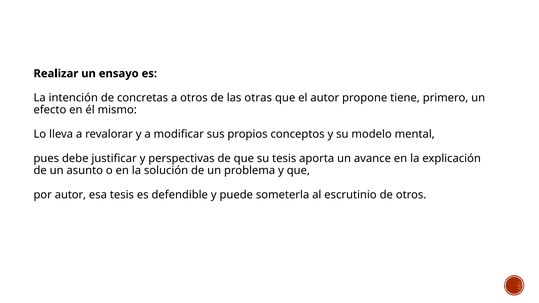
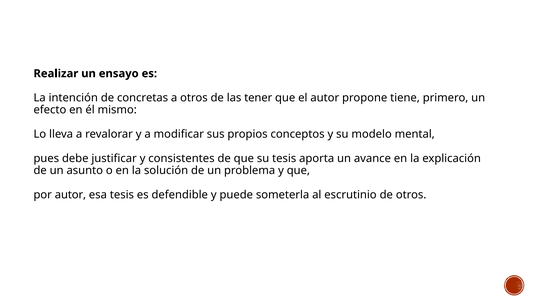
otras: otras -> tener (258, 98)
perspectivas: perspectivas -> consistentes (181, 158)
